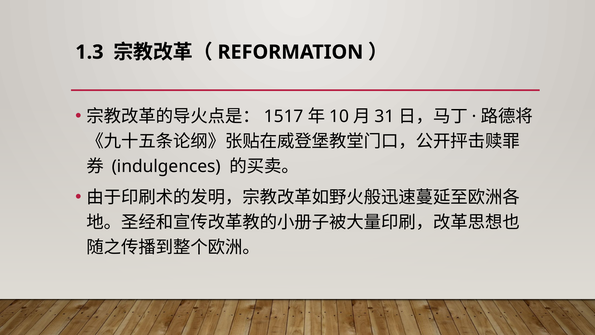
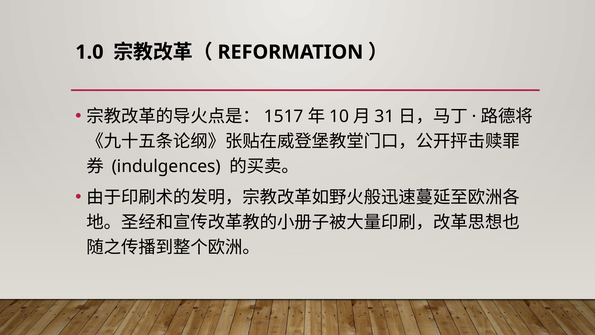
1.3: 1.3 -> 1.0 (89, 52)
